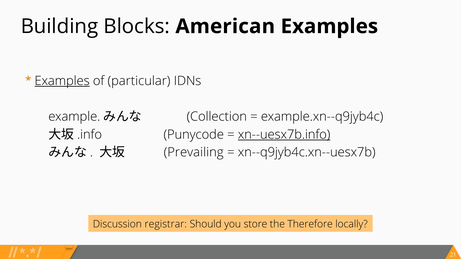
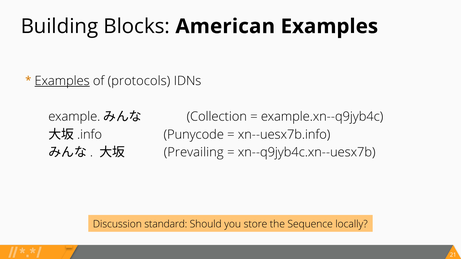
particular: particular -> protocols (139, 81)
xn--uesx7b.info underline: present -> none (284, 135)
registrar: registrar -> standard (166, 224)
Therefore: Therefore -> Sequence (310, 224)
